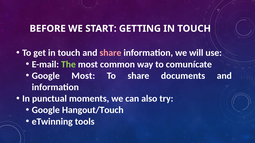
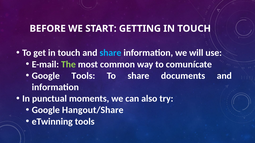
share colour: pink -> light blue (110, 53)
Google Most: Most -> Tools (83, 76)
Hangout/Touch: Hangout/Touch -> Hangout/Share (93, 110)
